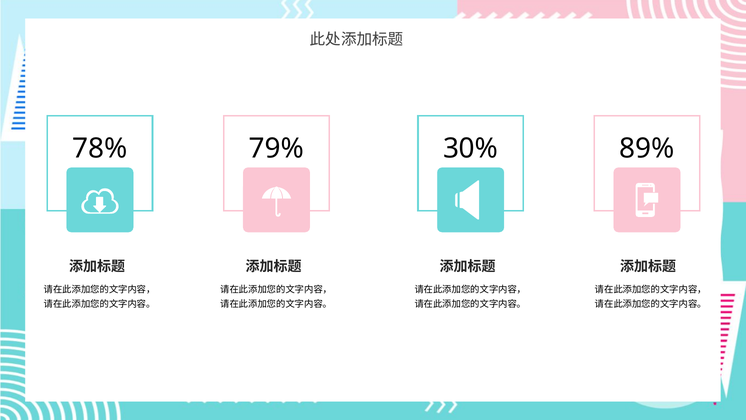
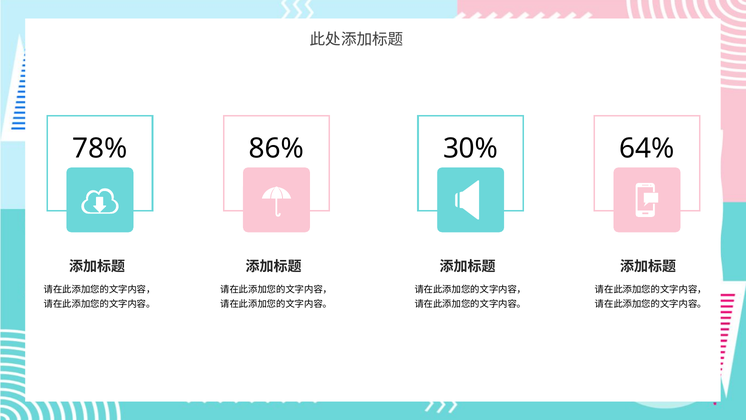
79%: 79% -> 86% (276, 148)
89%: 89% -> 64% (647, 148)
